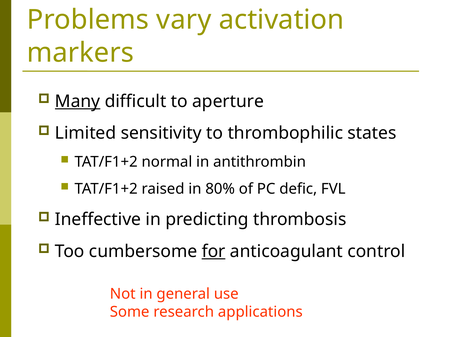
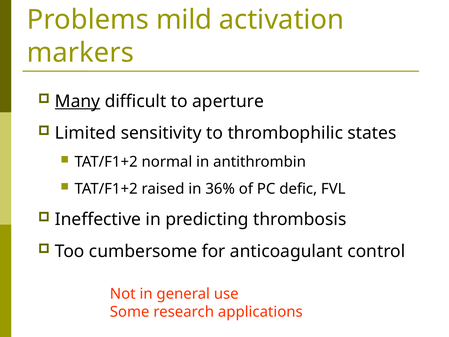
vary: vary -> mild (184, 20)
80%: 80% -> 36% (220, 189)
for underline: present -> none (214, 251)
